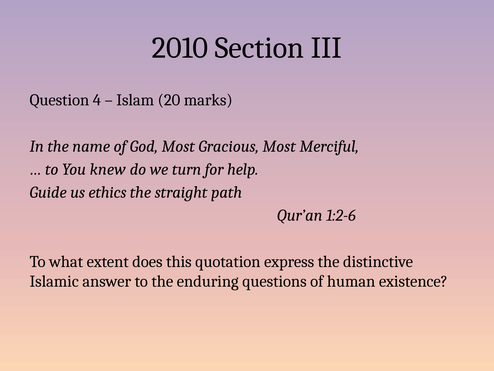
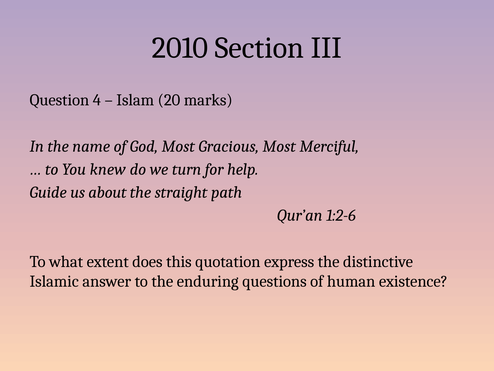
ethics: ethics -> about (107, 192)
